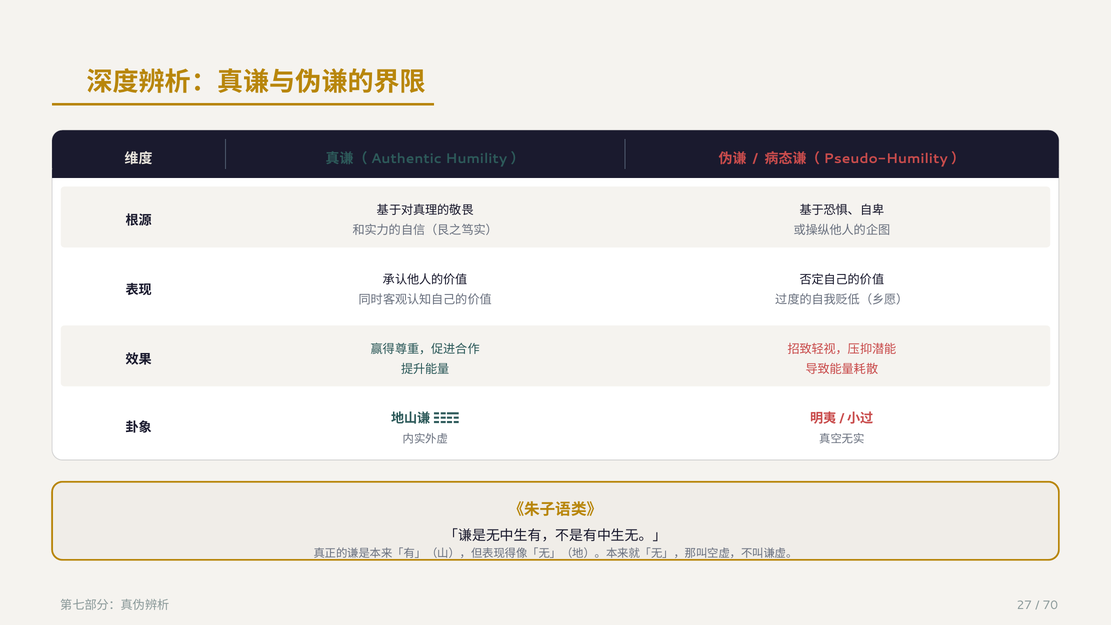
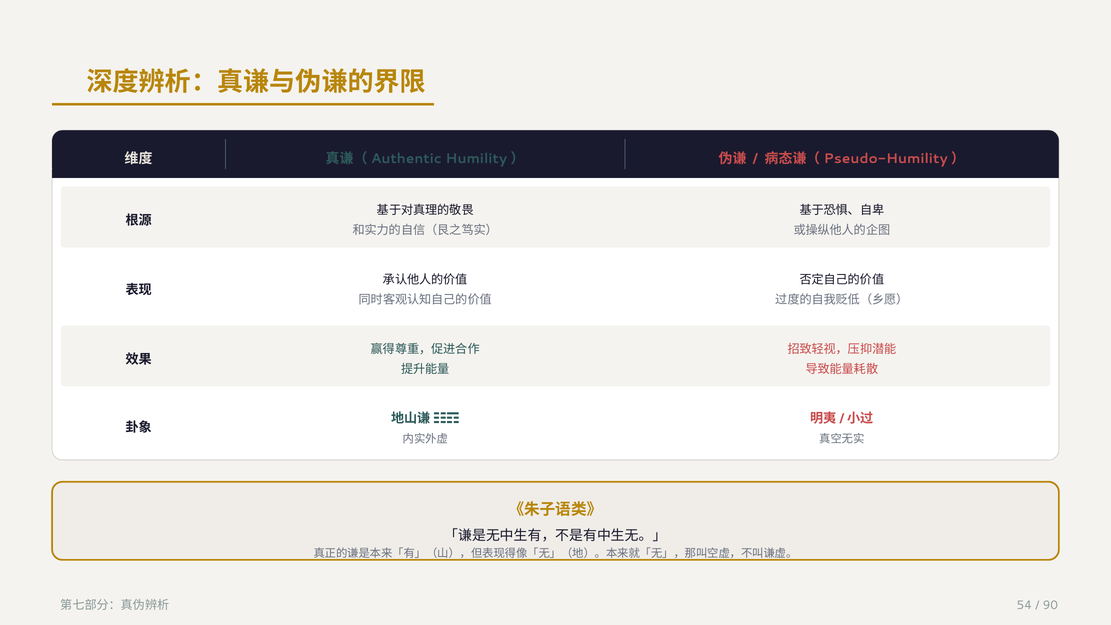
27: 27 -> 54 (1024, 605)
70: 70 -> 90 (1050, 605)
